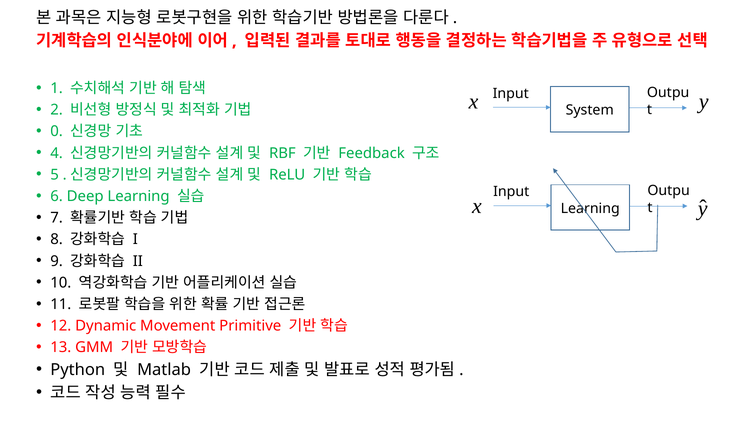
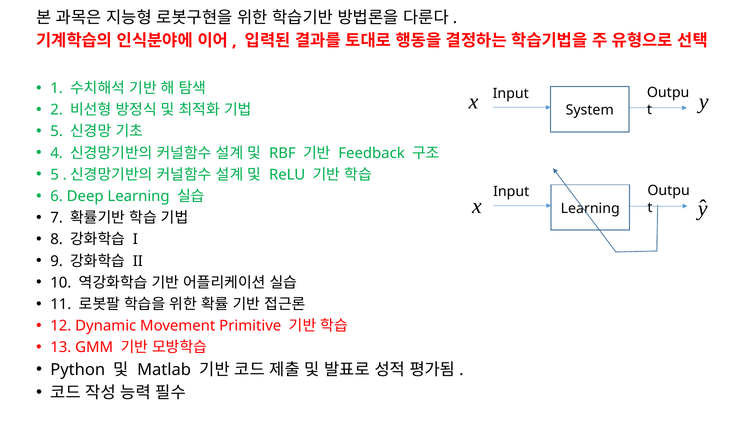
0: 0 -> 5 (57, 132)
